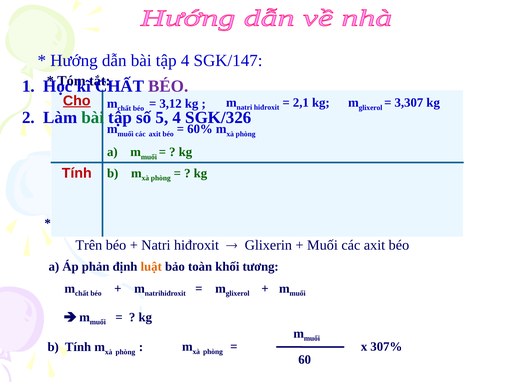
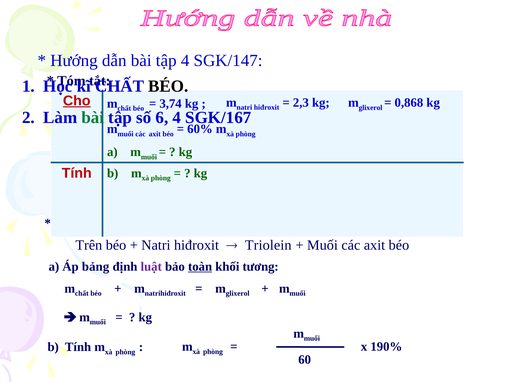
BÉO colour: purple -> black (168, 86)
2,1: 2,1 -> 2,3 (301, 103)
3,307: 3,307 -> 0,868 (409, 103)
3,12: 3,12 -> 3,74 (171, 104)
5: 5 -> 6 (162, 118)
SGK/326: SGK/326 -> SGK/167 (218, 118)
Glixerin: Glixerin -> Triolein (268, 246)
Áp phản: phản -> bảng (96, 267)
luật colour: orange -> purple (151, 267)
toàn underline: none -> present (200, 267)
307%: 307% -> 190% (386, 347)
